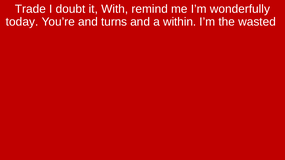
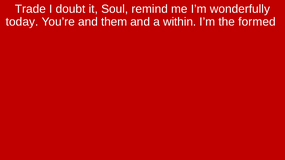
With: With -> Soul (115, 9)
turns: turns -> them (114, 22)
wasted: wasted -> formed (257, 22)
